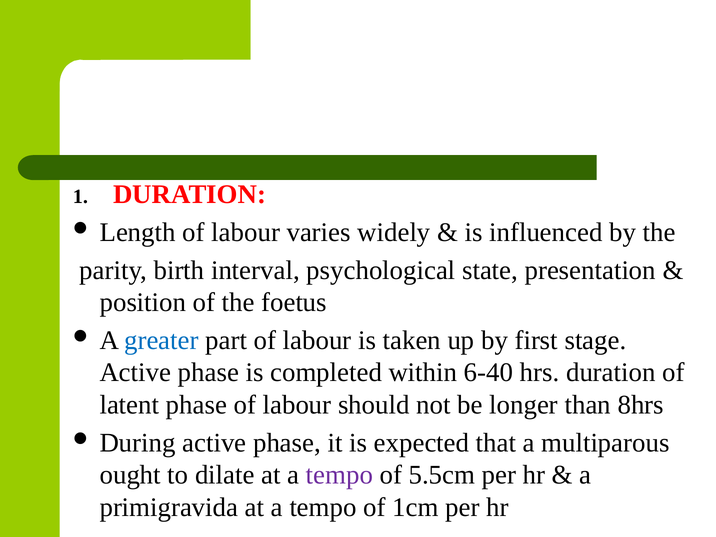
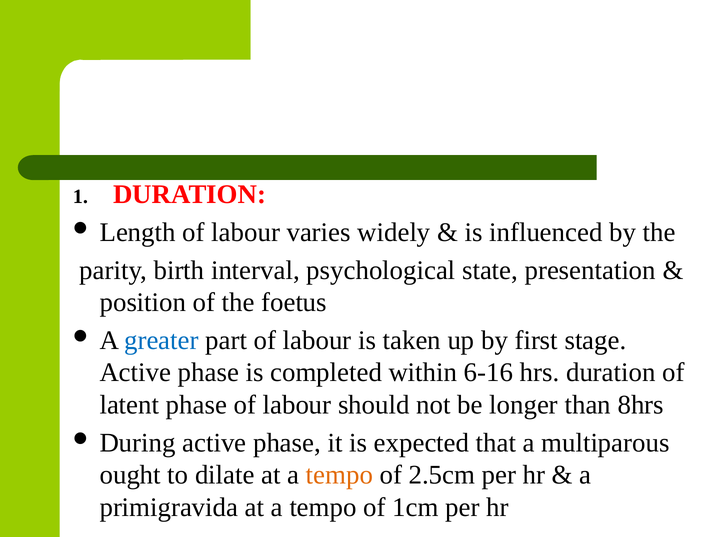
6-40: 6-40 -> 6-16 (489, 373)
tempo colour: purple -> orange (340, 475)
5.5cm: 5.5cm -> 2.5cm (442, 475)
